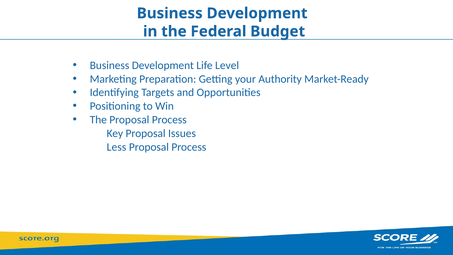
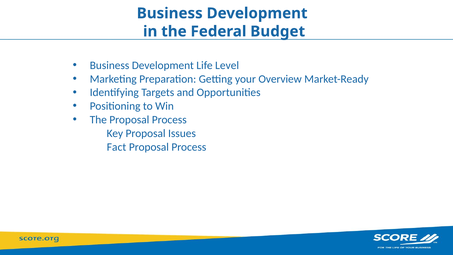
Authority: Authority -> Overview (280, 79)
Less: Less -> Fact (117, 147)
